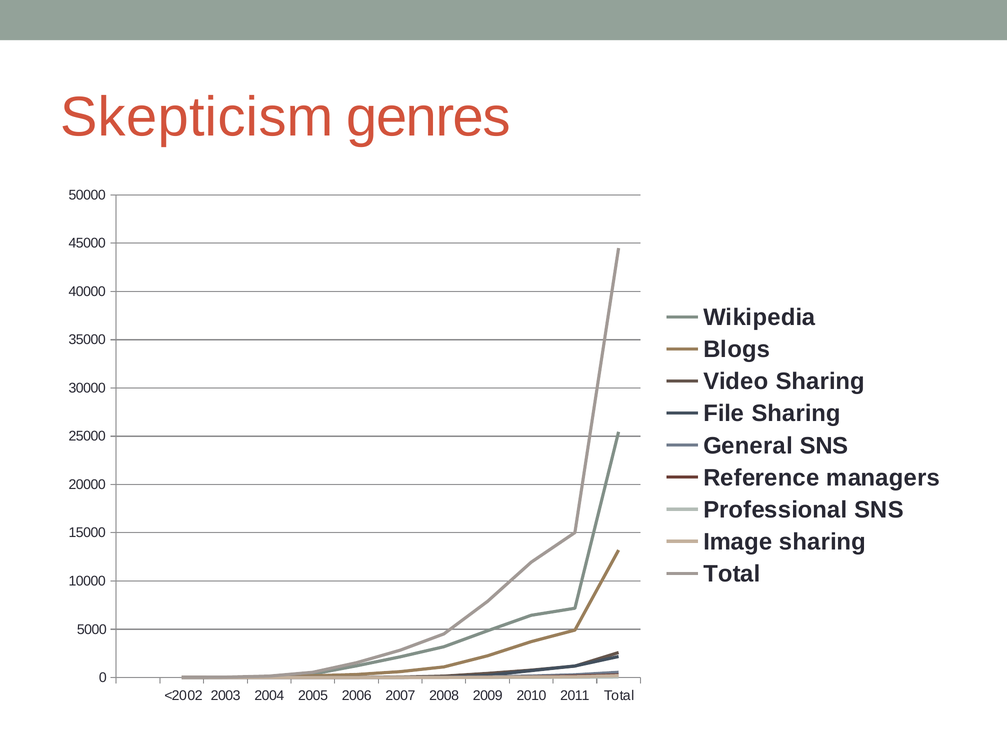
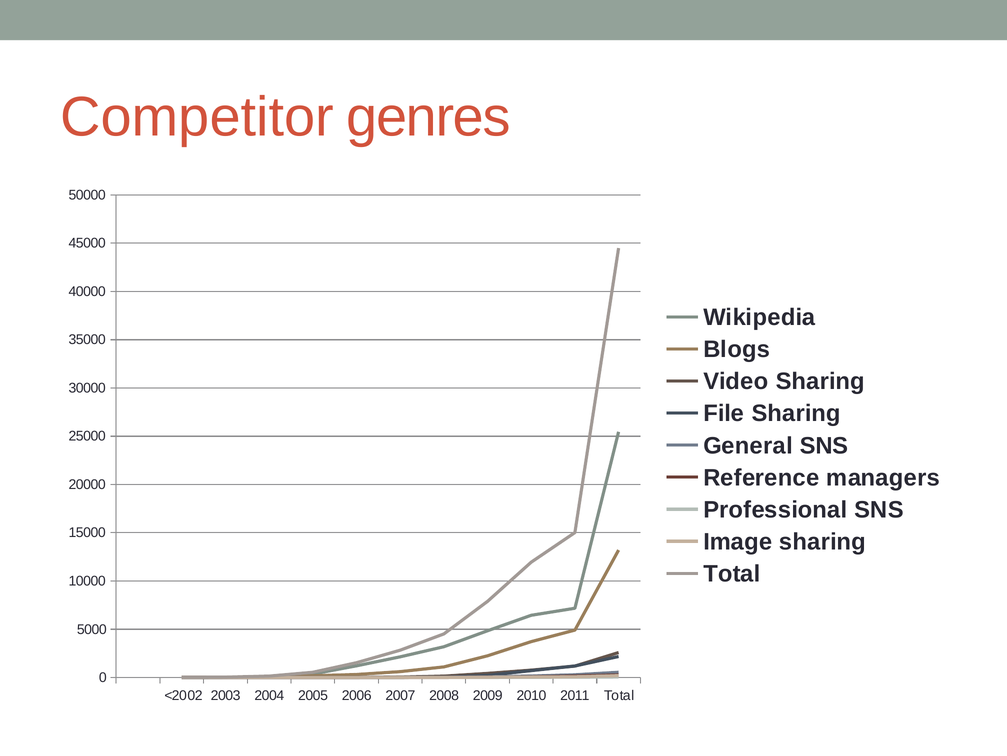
Skepticism: Skepticism -> Competitor (197, 117)
